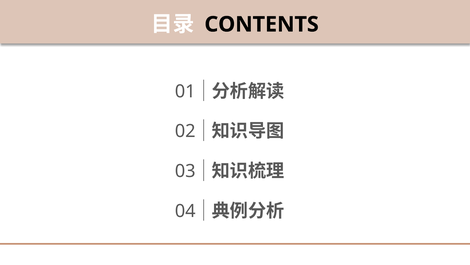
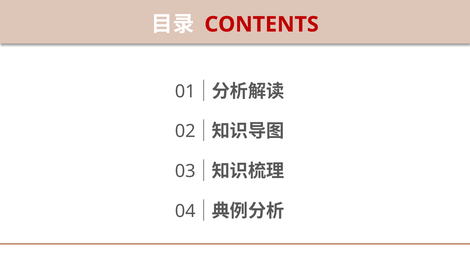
CONTENTS colour: black -> red (262, 24)
